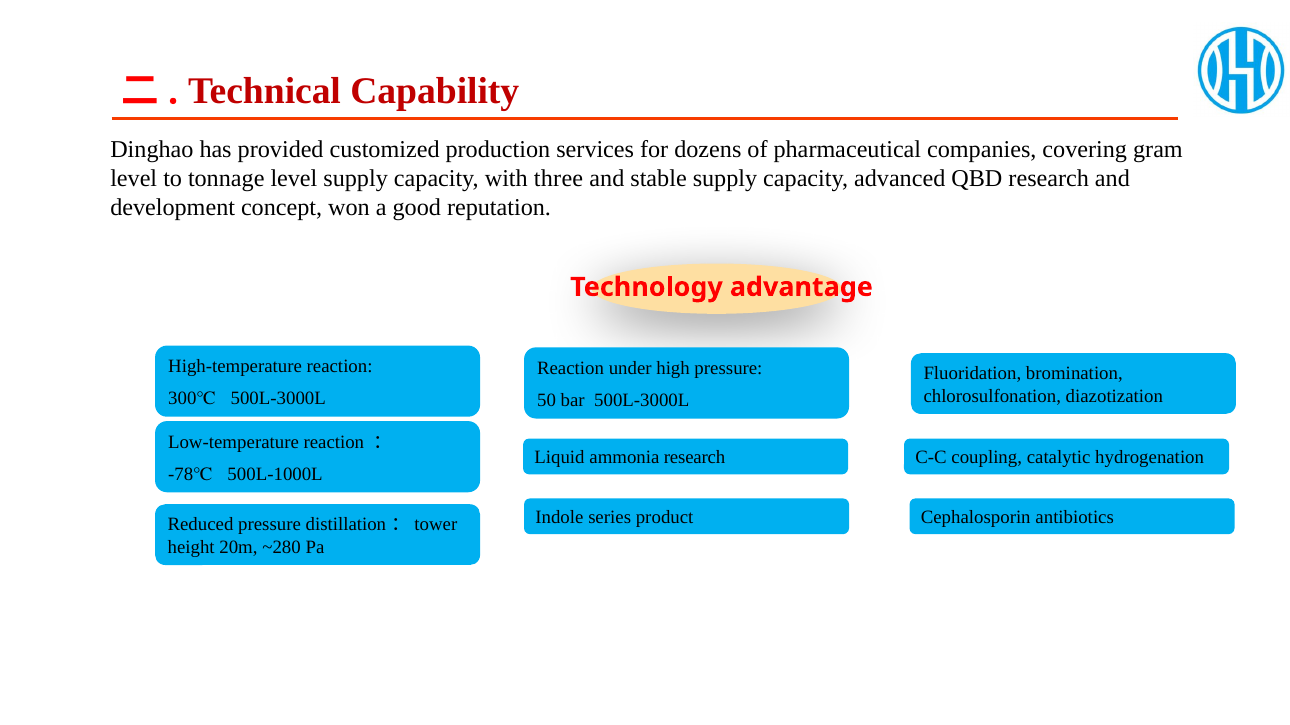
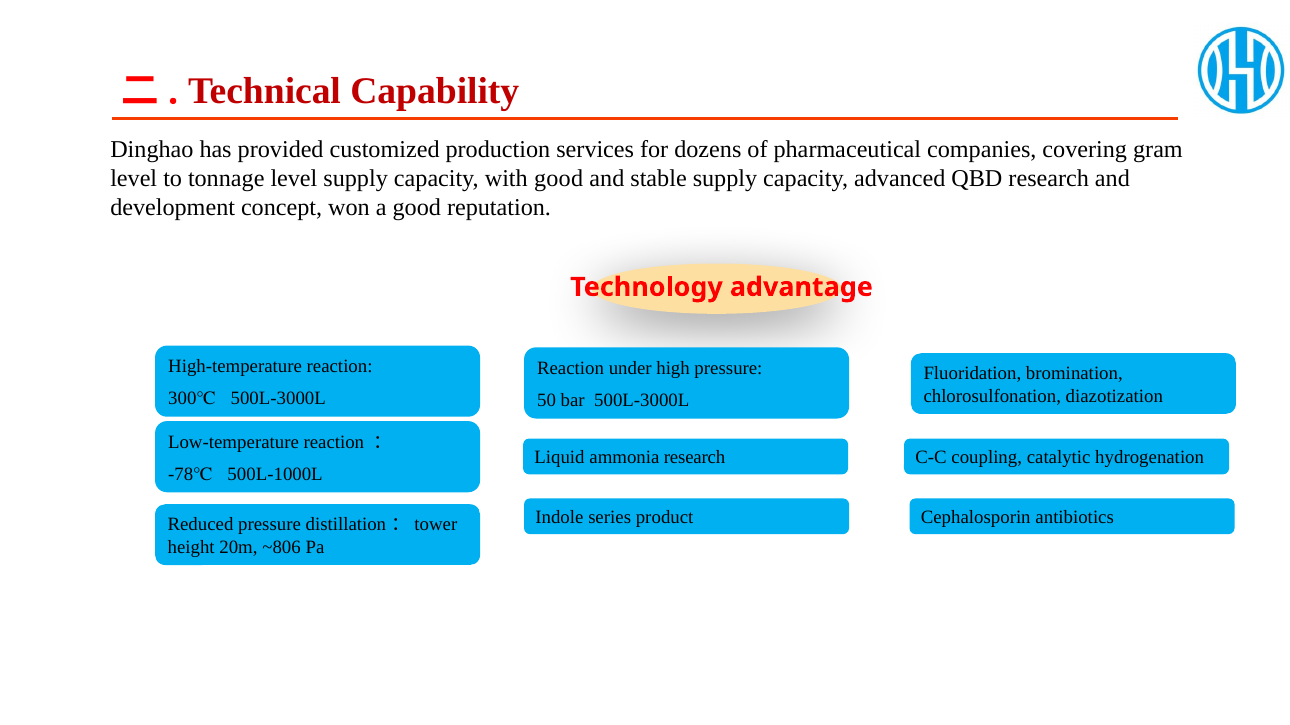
with three: three -> good (559, 178)
~280: ~280 -> ~806 (282, 548)
